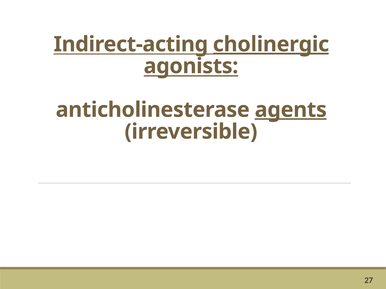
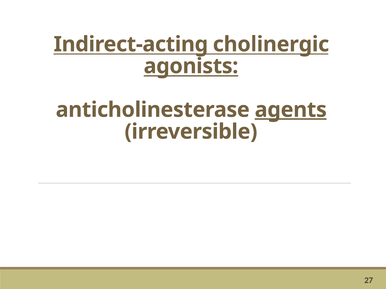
cholinergic underline: present -> none (271, 44)
